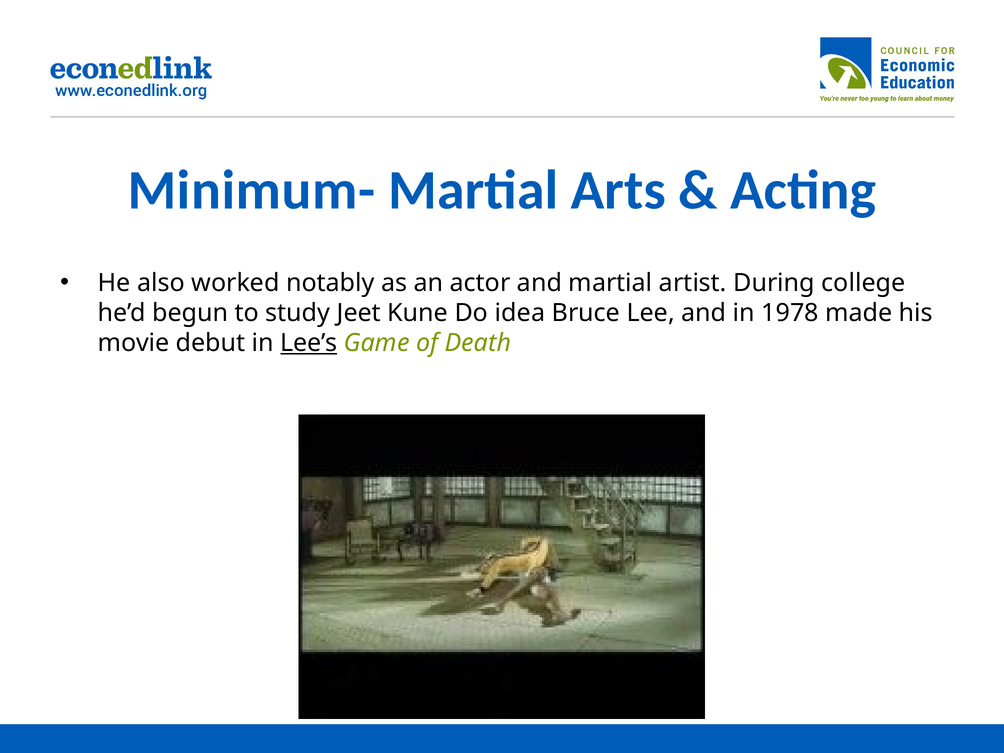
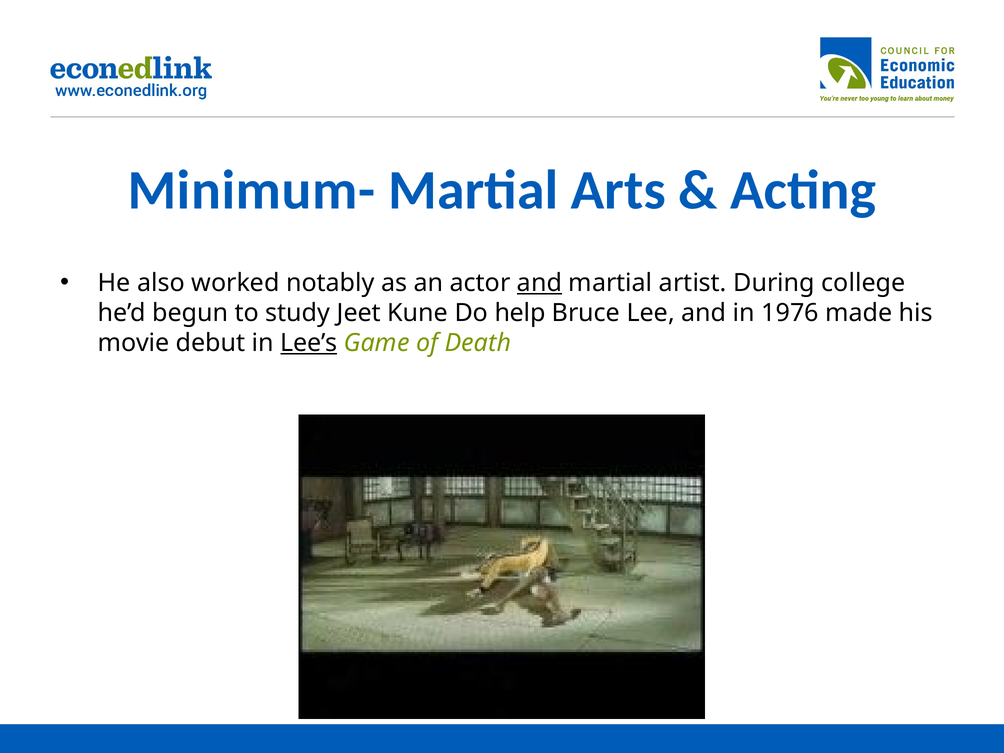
and underline: none -> present (539, 283)
idea: idea -> help (520, 313)
1978: 1978 -> 1976 (790, 313)
